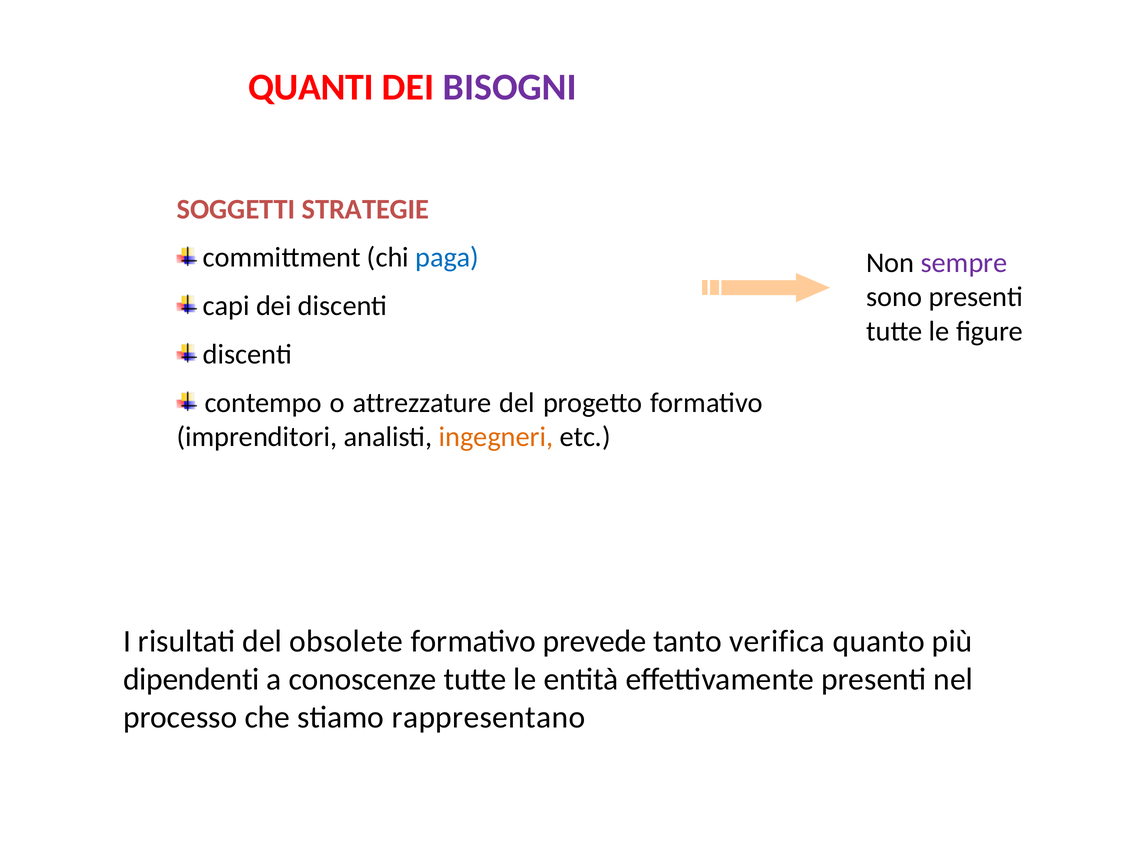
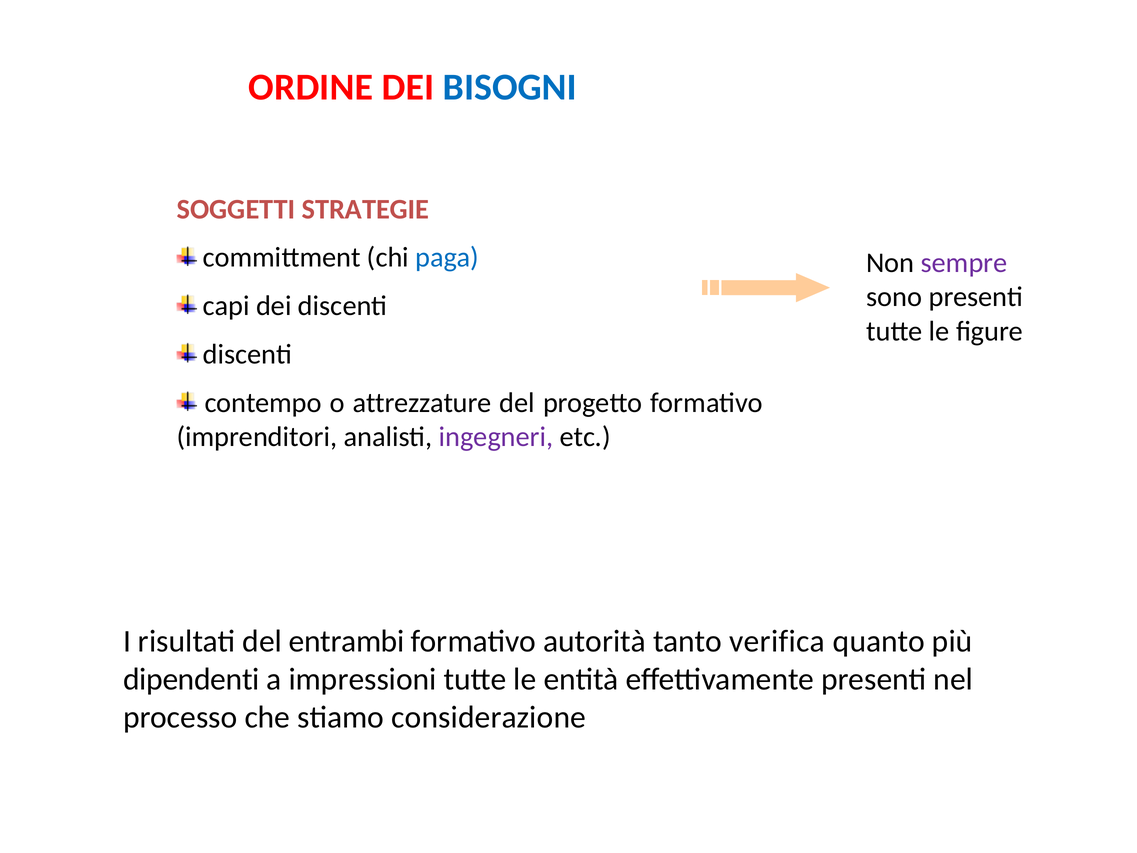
QUANTI: QUANTI -> ORDINE (311, 87)
BISOGNI colour: purple -> blue (510, 87)
ingegneri colour: orange -> purple (496, 437)
obsolete: obsolete -> entrambi (347, 641)
prevede: prevede -> autorità (595, 641)
conoscenze: conoscenze -> impressioni (363, 679)
rappresentano: rappresentano -> considerazione (489, 717)
